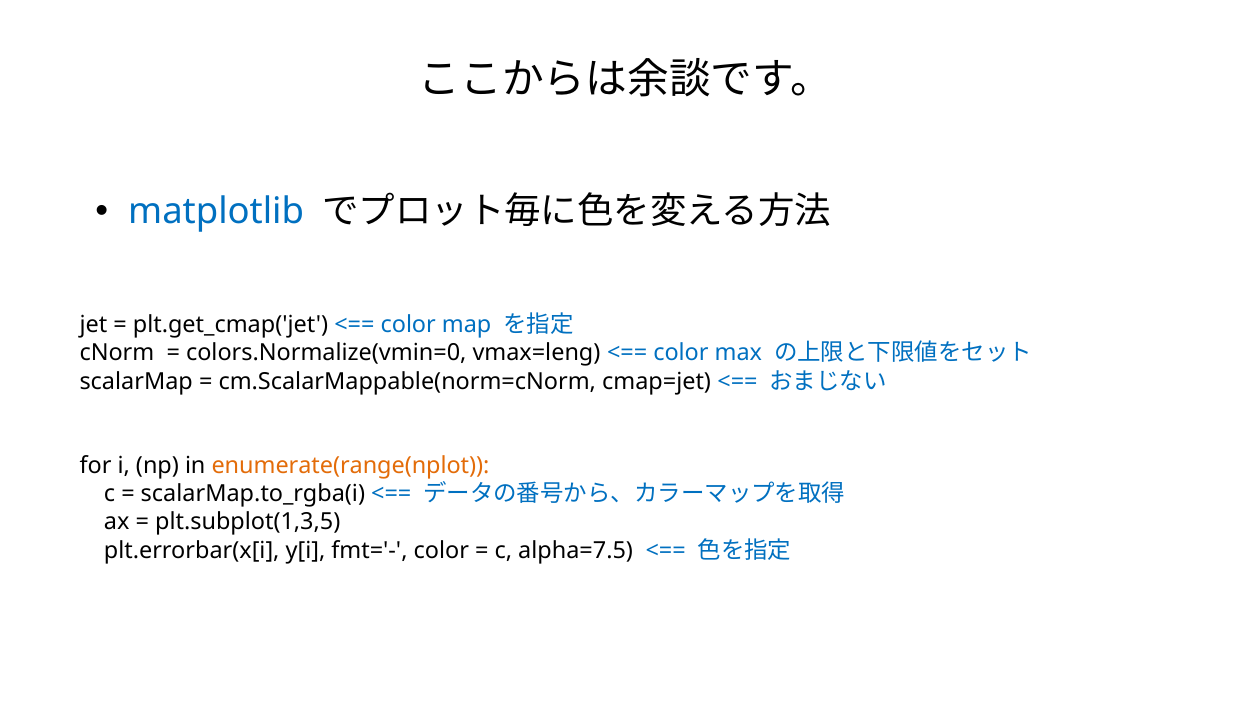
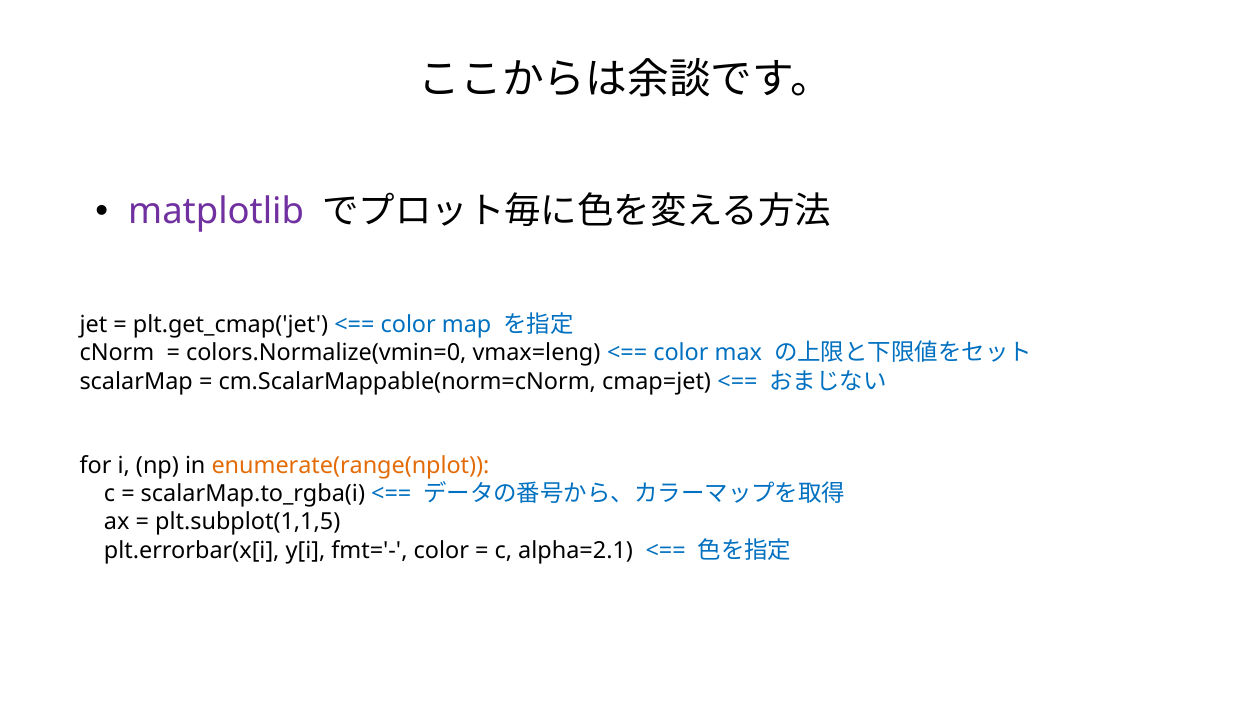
matplotlib colour: blue -> purple (216, 212)
plt.subplot(1,3,5: plt.subplot(1,3,5 -> plt.subplot(1,1,5 (248, 522)
alpha=7.5: alpha=7.5 -> alpha=2.1 (576, 550)
